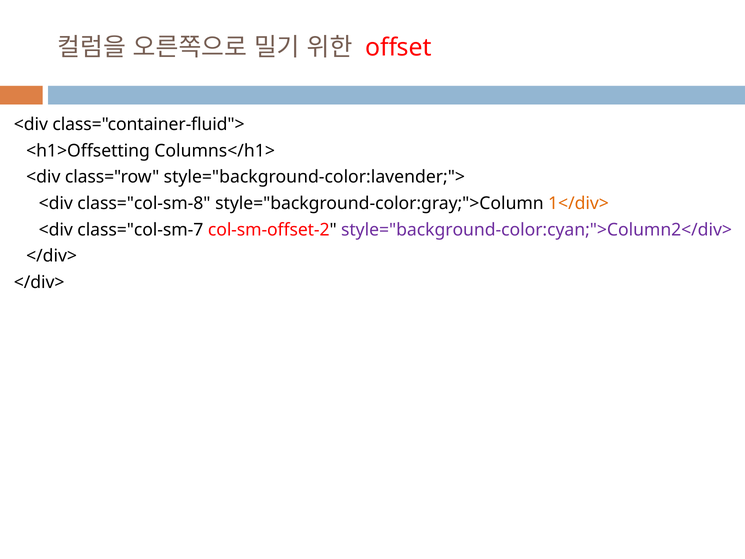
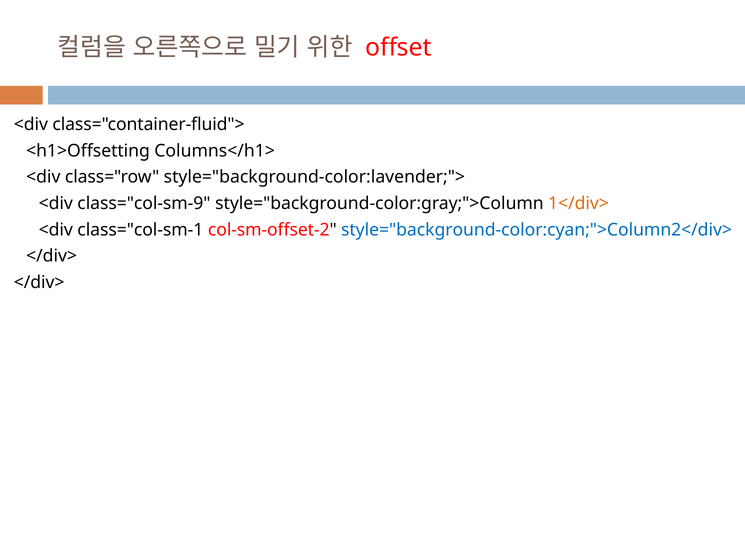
class="col-sm-8: class="col-sm-8 -> class="col-sm-9 (144, 203)
class="col-sm-7: class="col-sm-7 -> class="col-sm-1 (140, 230)
style="background-color:cyan;">Column2</div> colour: purple -> blue (537, 230)
